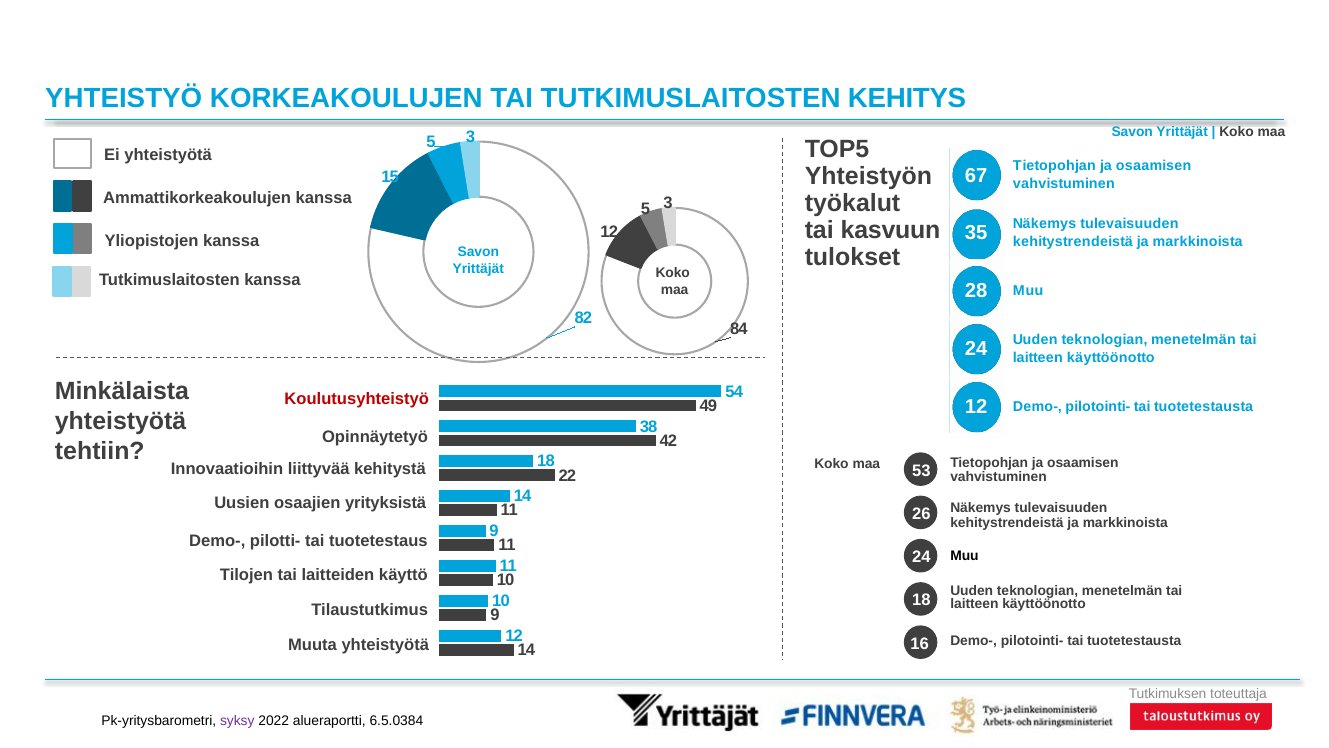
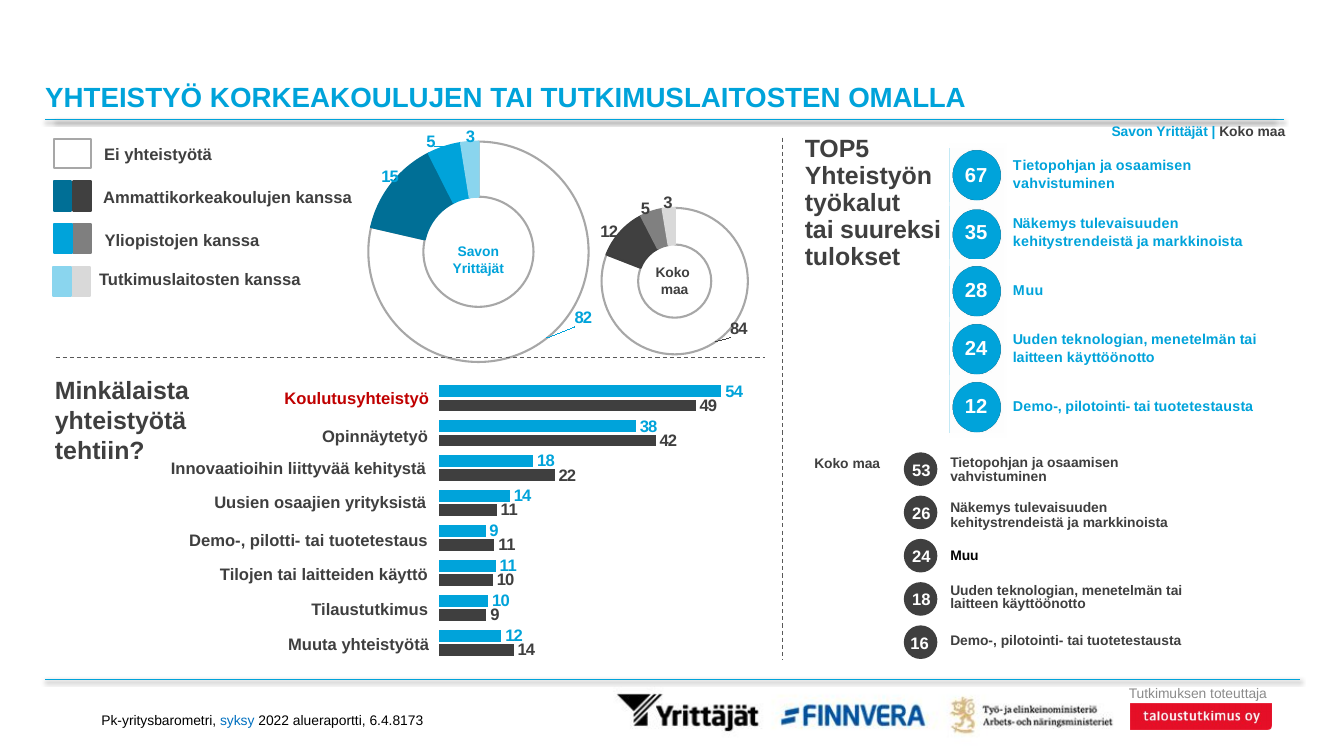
KEHITYS: KEHITYS -> OMALLA (907, 99)
kasvuun: kasvuun -> suureksi (891, 230)
syksy colour: purple -> blue (237, 721)
6.5.0384: 6.5.0384 -> 6.4.8173 (396, 721)
